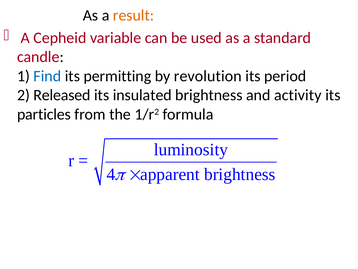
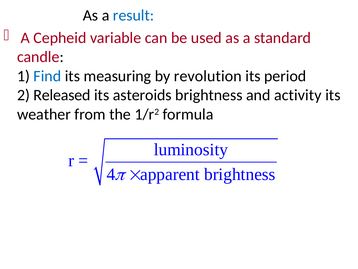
result colour: orange -> blue (134, 15)
permitting: permitting -> measuring (117, 76)
insulated: insulated -> asteroids (142, 95)
particles: particles -> weather (44, 114)
